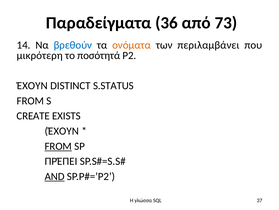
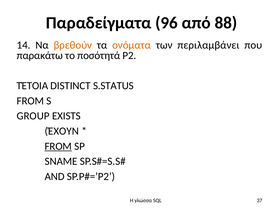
36: 36 -> 96 (167, 23)
73: 73 -> 88 (226, 23)
βρεθούν colour: blue -> orange (73, 45)
μικρότερη: μικρότερη -> παρακάτω (40, 55)
ΈΧΟΥΝ: ΈΧΟΥΝ -> ΤΈΤΟΙΑ (32, 85)
CREATE: CREATE -> GROUP (33, 116)
ΠΡΈΠΕΙ: ΠΡΈΠΕΙ -> SNAME (61, 161)
AND underline: present -> none (55, 176)
